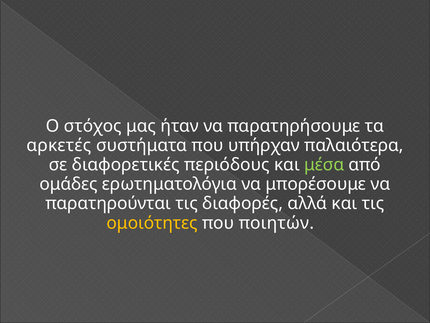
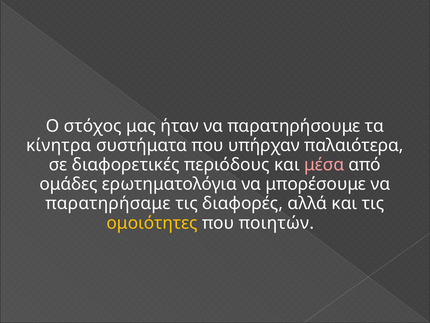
αρκετές: αρκετές -> κίνητρα (59, 145)
μέσα colour: light green -> pink (324, 165)
παρατηρούνται: παρατηρούνται -> παρατηρήσαμε (108, 203)
